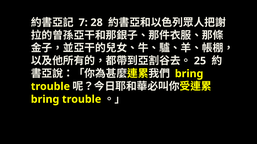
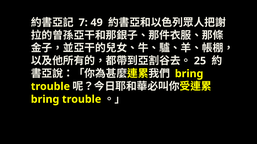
28: 28 -> 49 (97, 23)
